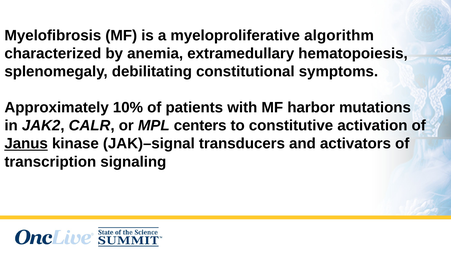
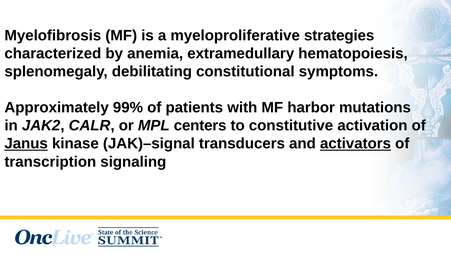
algorithm: algorithm -> strategies (339, 35)
10%: 10% -> 99% (128, 108)
activators underline: none -> present (356, 144)
